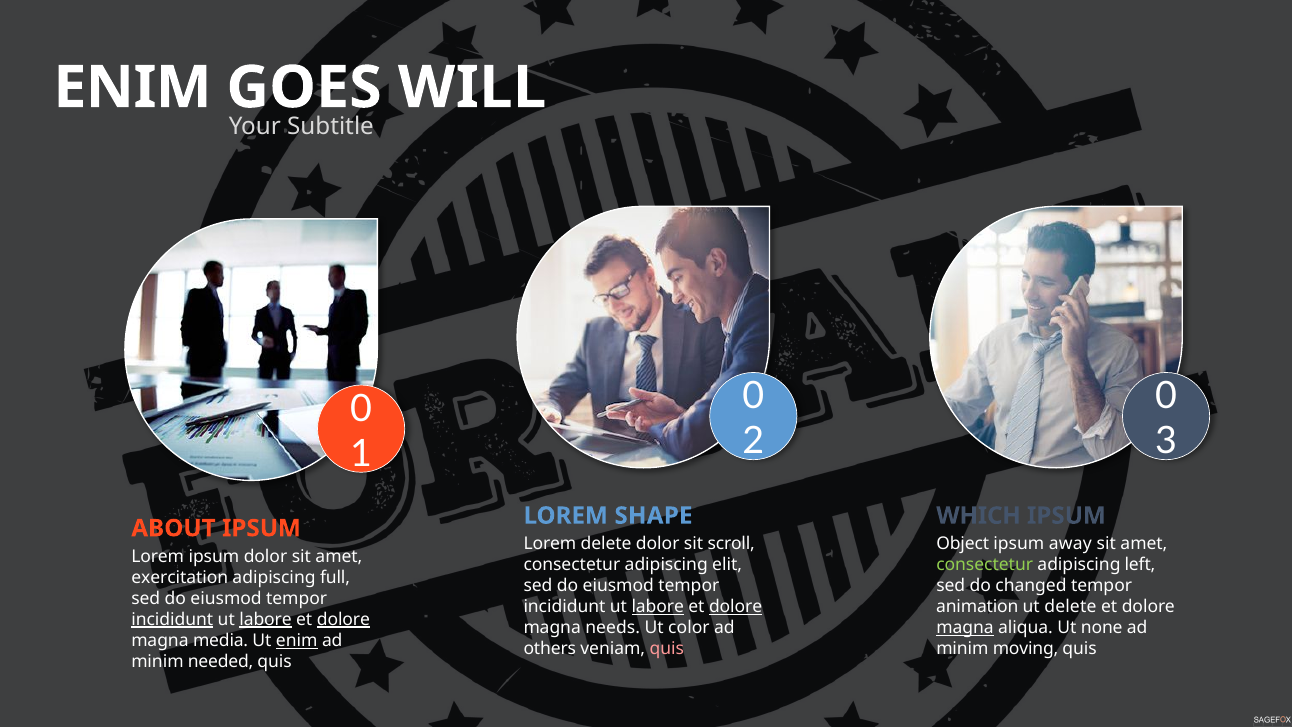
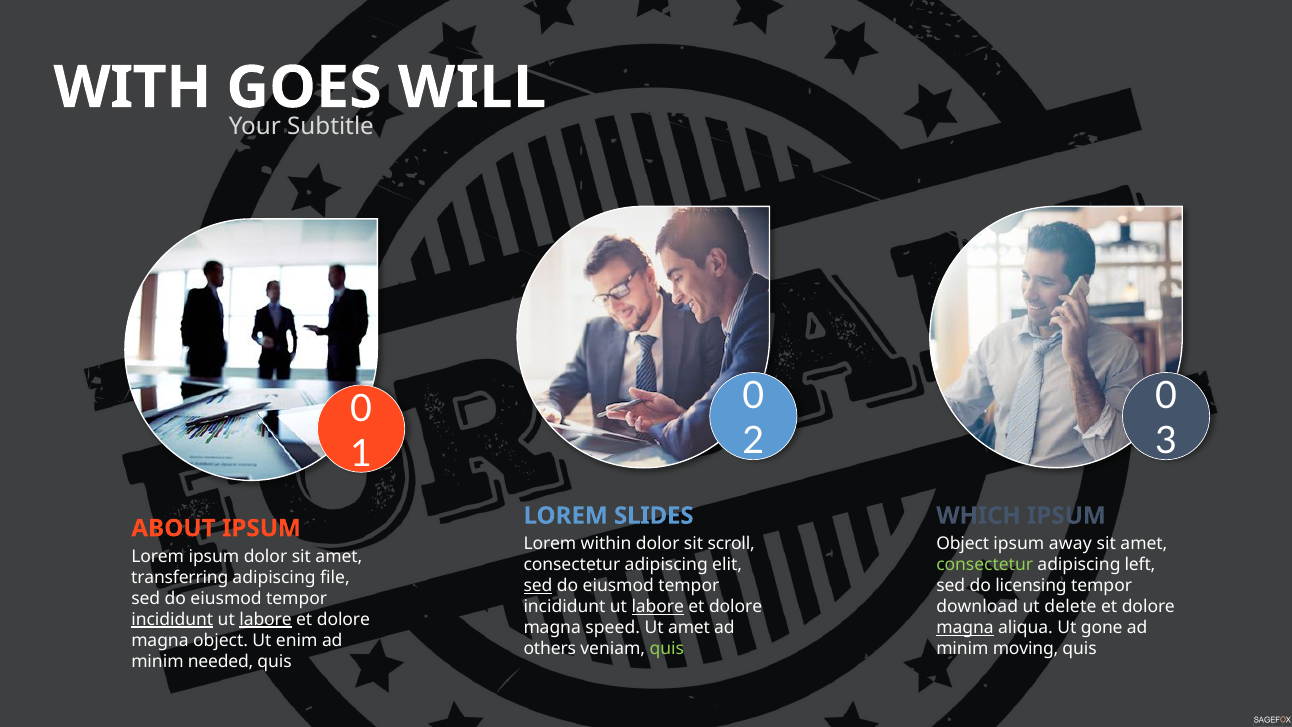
ENIM: ENIM -> WITH (132, 88)
SHAPE: SHAPE -> SLIDES (654, 516)
Lorem delete: delete -> within (606, 544)
exercitation: exercitation -> transferring (180, 577)
full: full -> file (335, 577)
sed underline: none -> present (538, 586)
changed: changed -> licensing (1031, 586)
dolore underline: present -> none (736, 607)
animation: animation -> download (977, 607)
dolore underline: present -> none (343, 619)
needs: needs -> speed (613, 628)
Ut color: color -> amet (689, 628)
none: none -> gone (1102, 628)
magna media: media -> object (221, 640)
enim underline: present -> none (297, 640)
quis colour: pink -> light green (667, 649)
